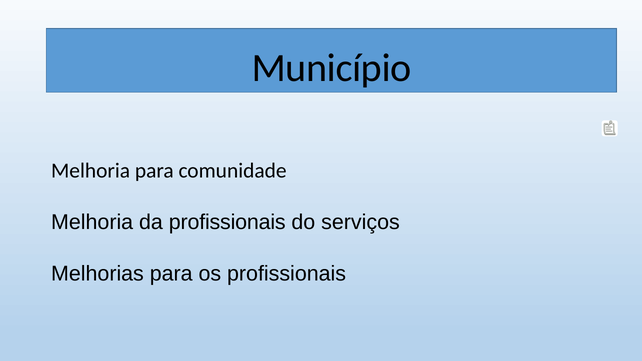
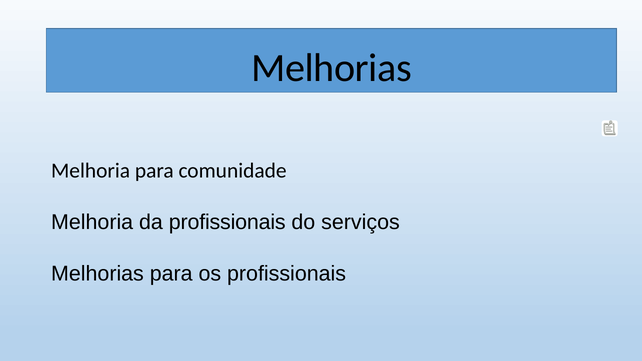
Município: Município -> Melhorias (332, 68)
